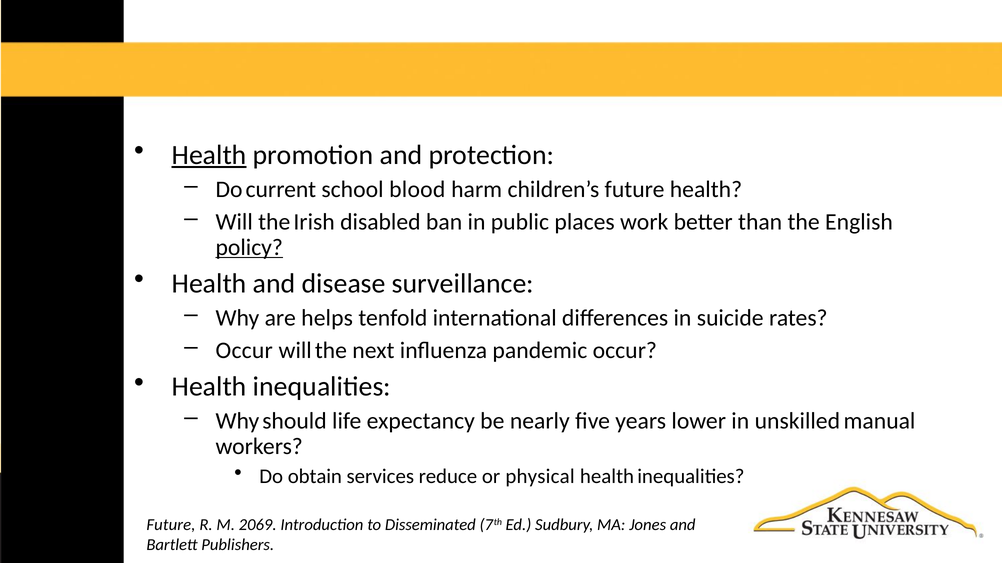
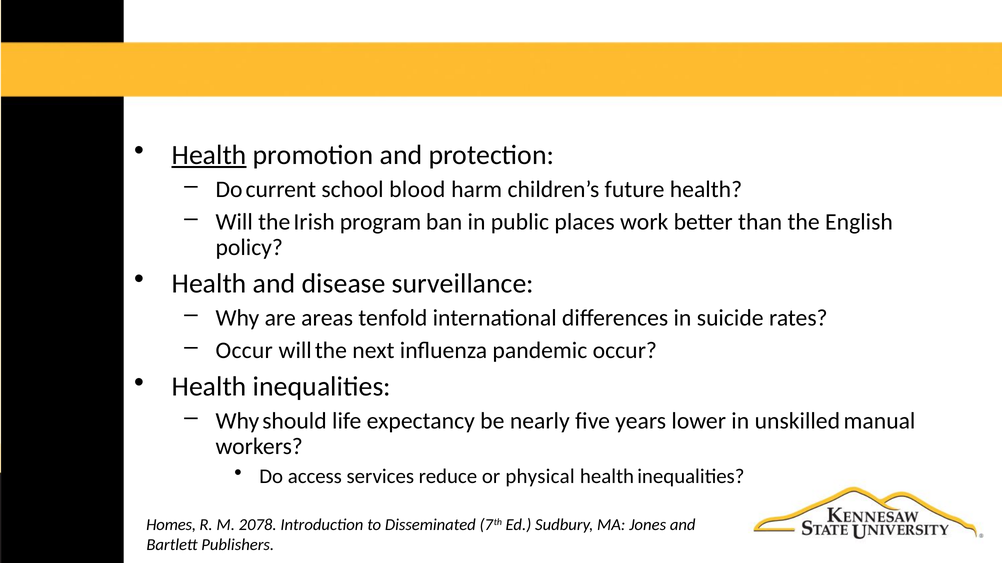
disabled: disabled -> program (380, 222)
policy underline: present -> none (249, 248)
helps: helps -> areas (327, 318)
obtain: obtain -> access (315, 477)
Future: Future -> Homes (171, 525)
2069: 2069 -> 2078 (258, 525)
